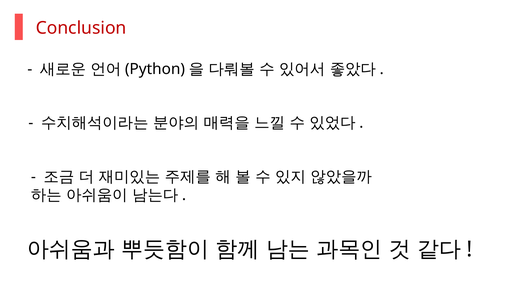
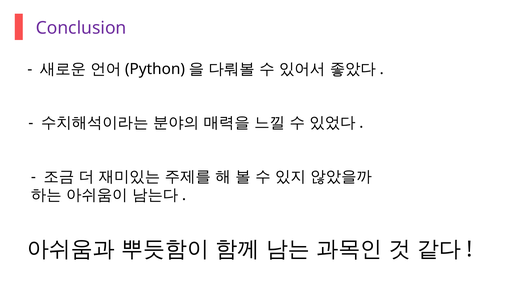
Conclusion colour: red -> purple (81, 28)
